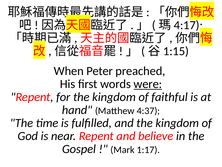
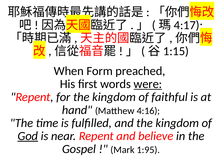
Peter: Peter -> Form (100, 71)
4:37: 4:37 -> 4:16 (148, 110)
God underline: none -> present (28, 136)
1:17: 1:17 -> 1:95 (148, 149)
